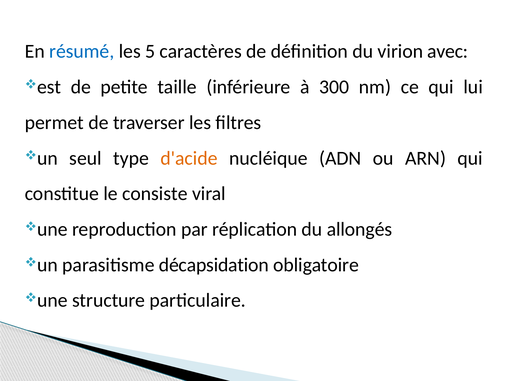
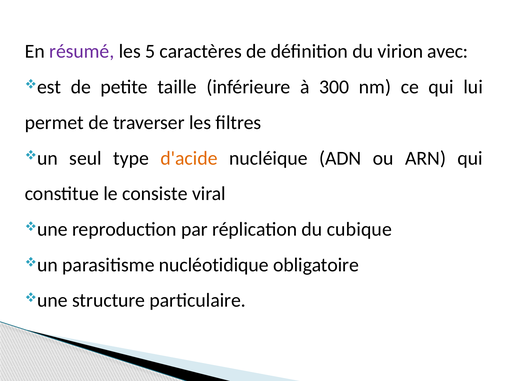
résumé colour: blue -> purple (82, 51)
allongés: allongés -> cubique (359, 229)
décapsidation: décapsidation -> nucléotidique (214, 265)
